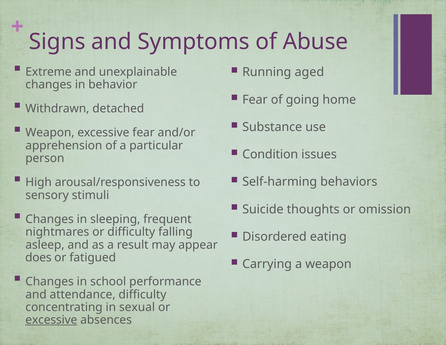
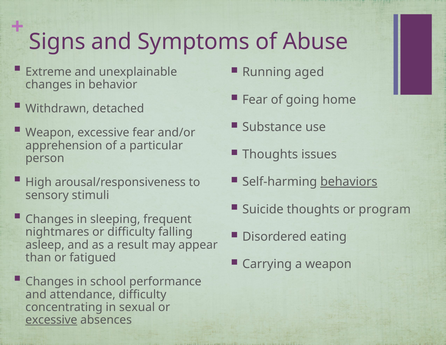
Condition: Condition -> Thoughts (270, 154)
behaviors underline: none -> present (349, 182)
omission: omission -> program (385, 209)
does: does -> than (38, 257)
